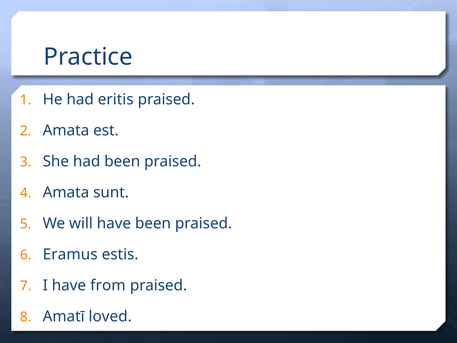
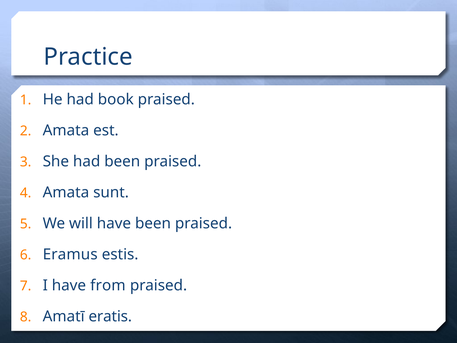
eritis: eritis -> book (116, 99)
loved: loved -> eratis (110, 316)
